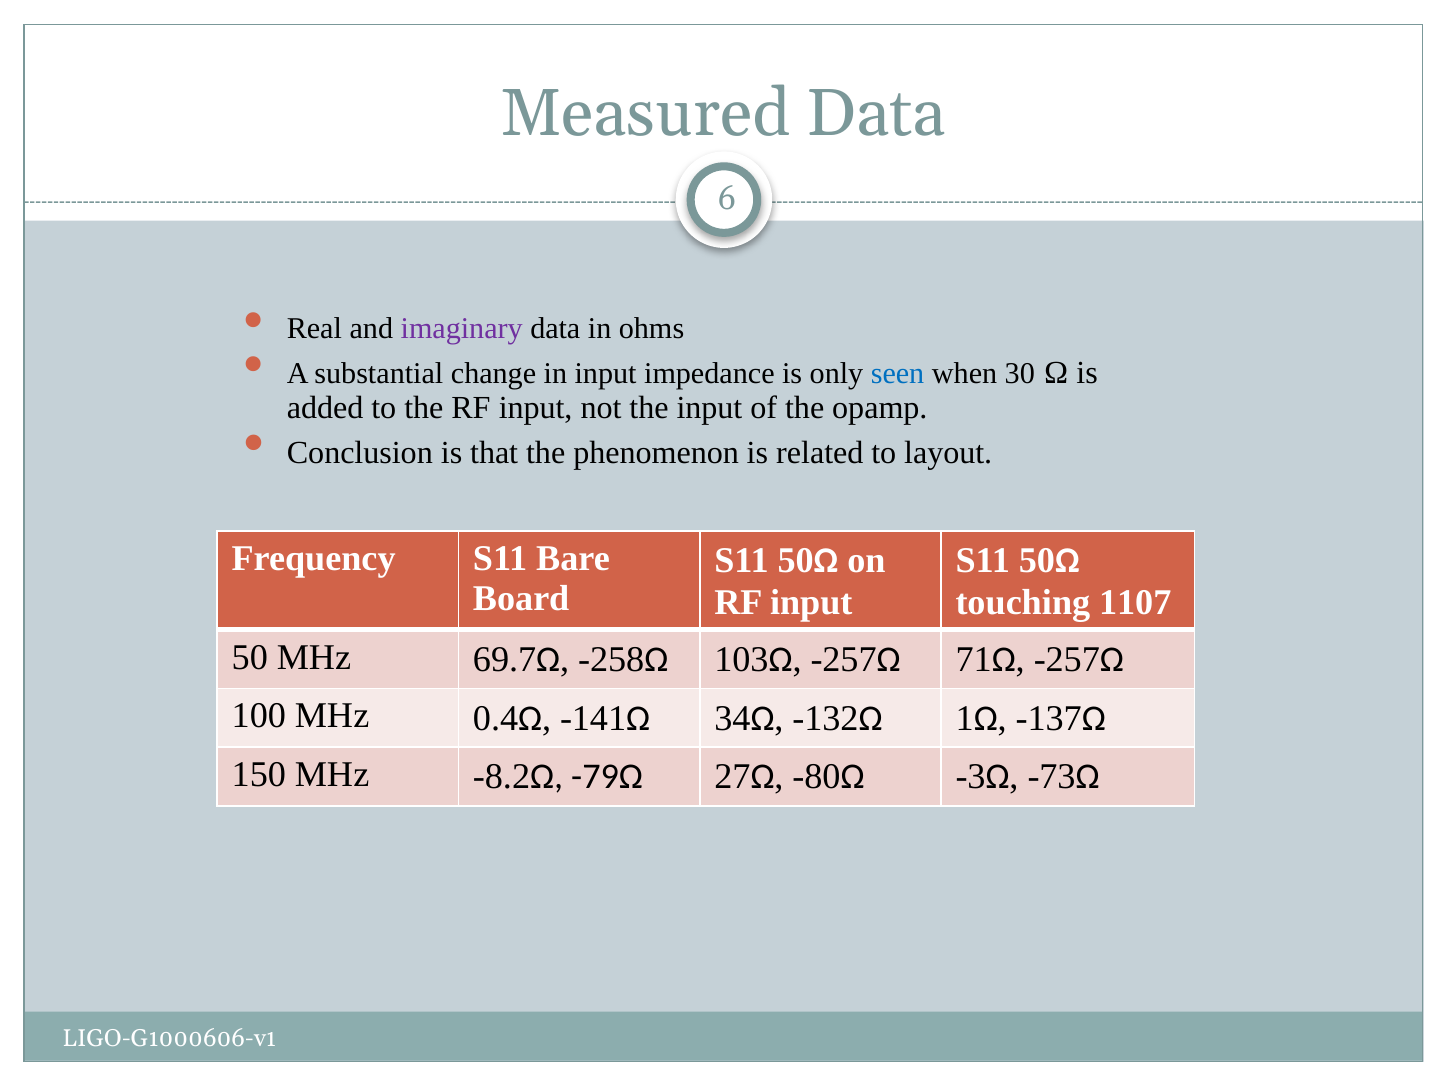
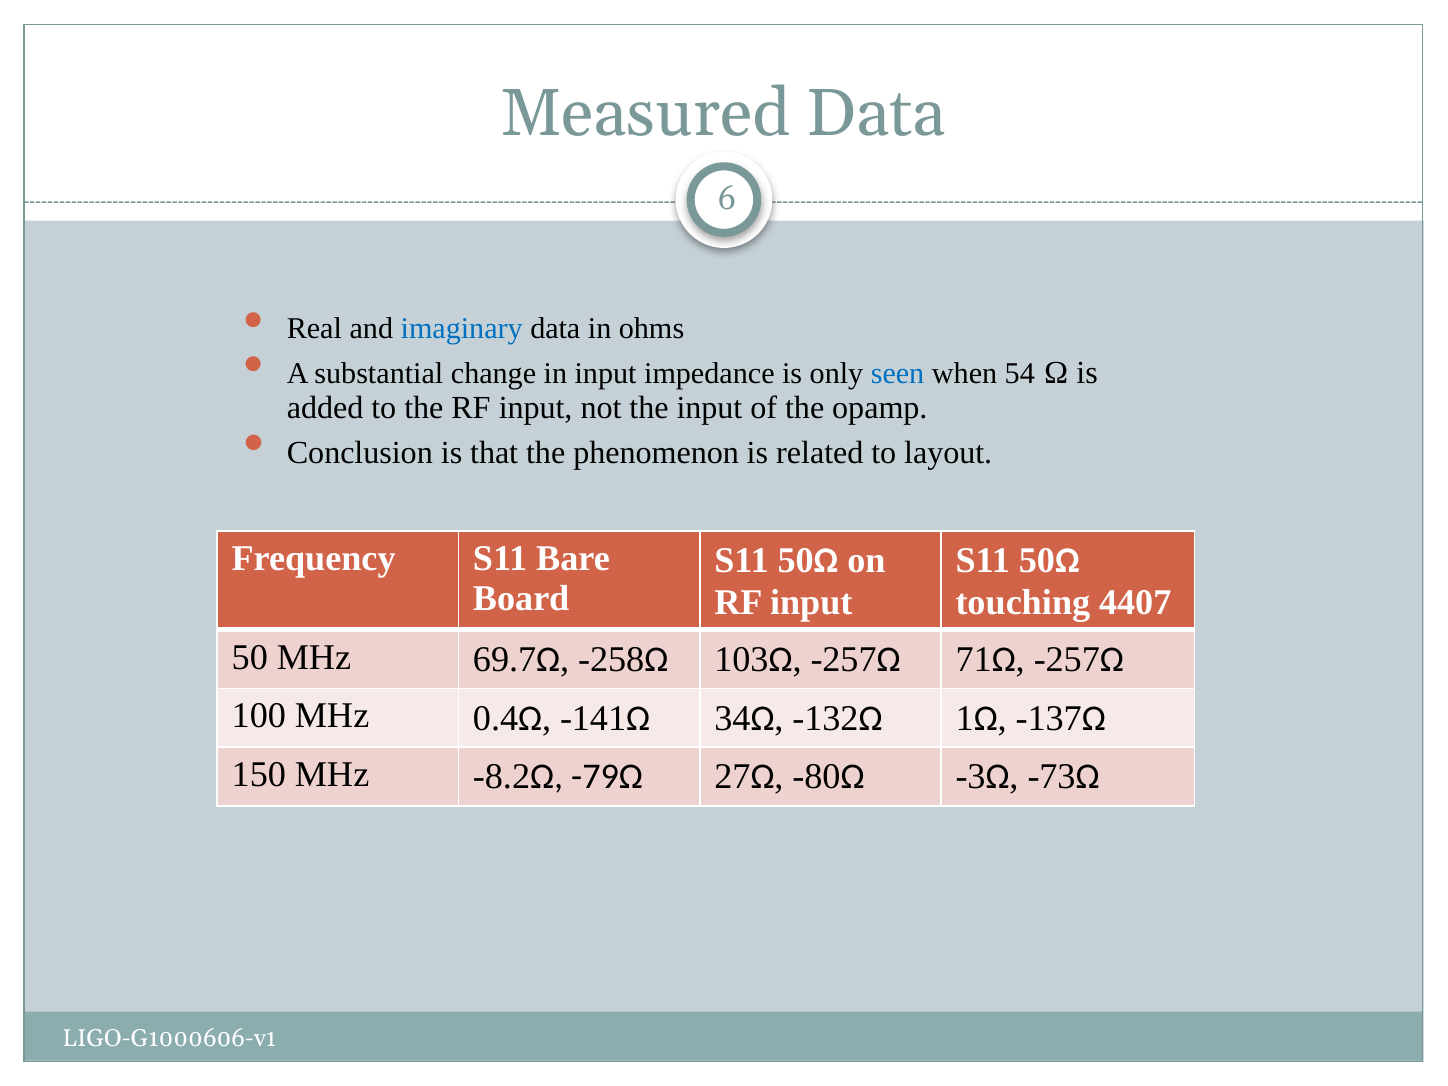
imaginary colour: purple -> blue (462, 329)
30: 30 -> 54 (1020, 374)
1107: 1107 -> 4407 (1135, 603)
